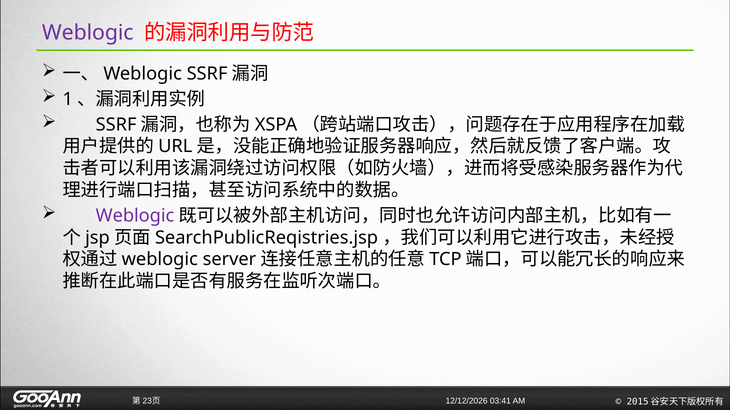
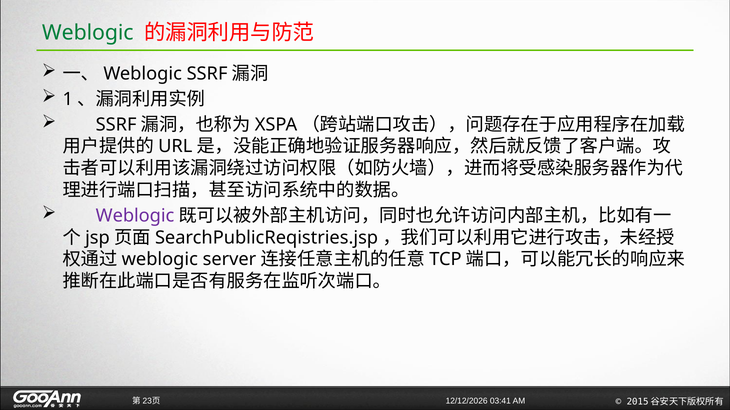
Weblogic colour: purple -> green (88, 33)
